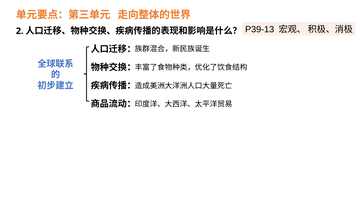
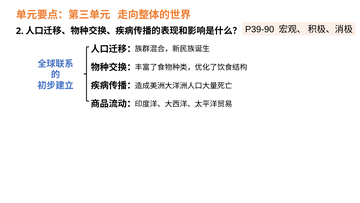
P39-13: P39-13 -> P39-90 (260, 29)
